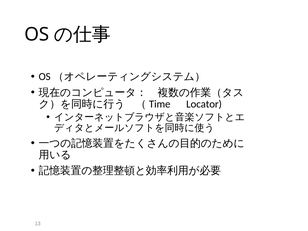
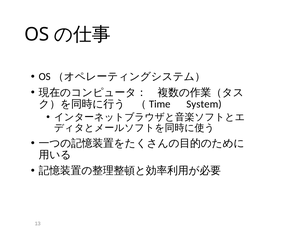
Locator: Locator -> System (204, 104)
